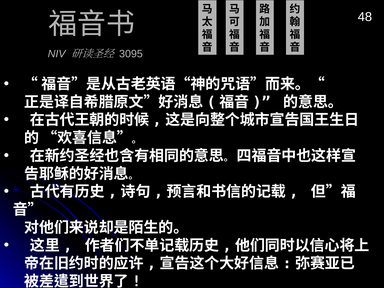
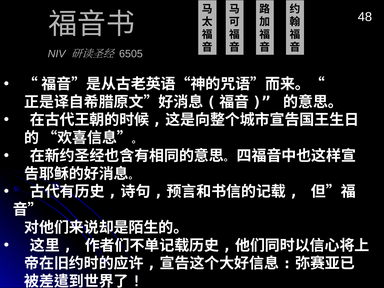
3095: 3095 -> 6505 (131, 54)
